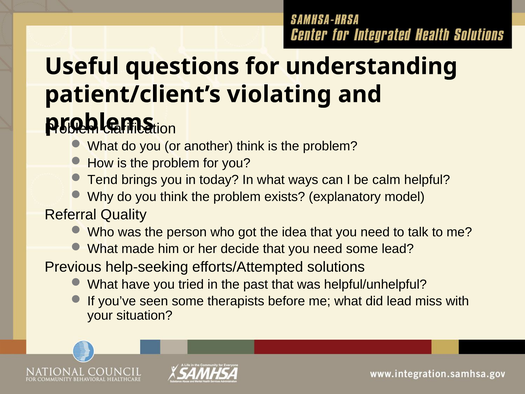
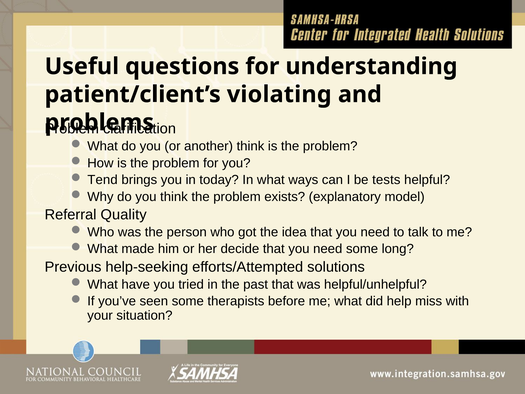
calm: calm -> tests (386, 180)
some lead: lead -> long (398, 249)
did lead: lead -> help (399, 301)
